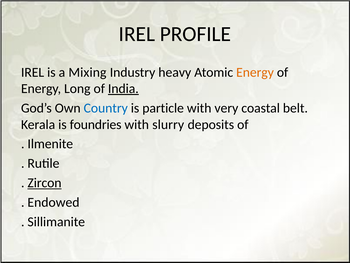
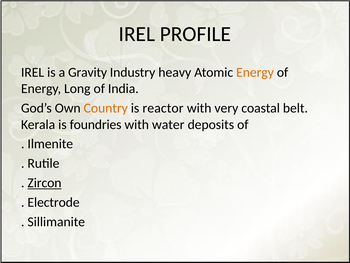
Mixing: Mixing -> Gravity (88, 72)
India underline: present -> none (123, 88)
Country colour: blue -> orange (106, 108)
particle: particle -> reactor (163, 108)
slurry: slurry -> water (168, 124)
Endowed: Endowed -> Electrode (54, 202)
